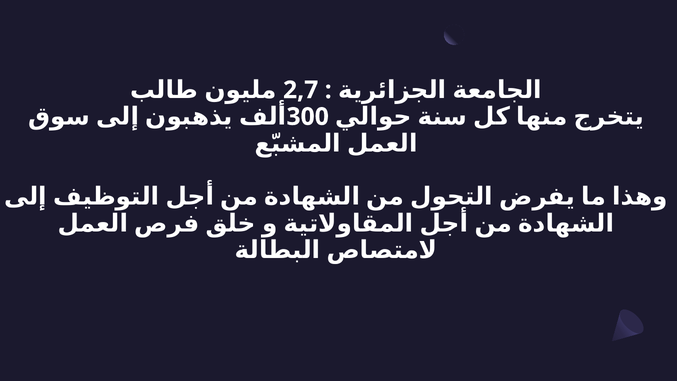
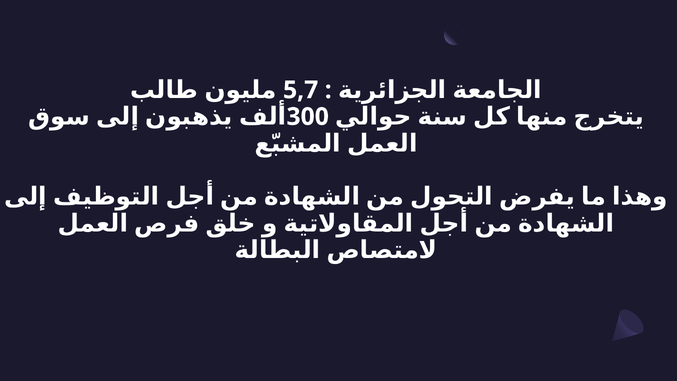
2,7: 2,7 -> 5,7 (301, 90)
